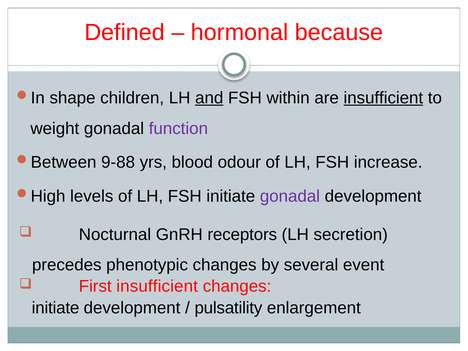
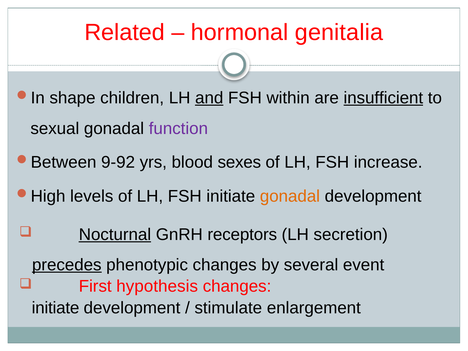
Defined: Defined -> Related (125, 32)
because: because -> genitalia (339, 32)
weight: weight -> sexual (55, 128)
9-88: 9-88 -> 9-92 (118, 162)
odour: odour -> sexes (239, 162)
gonadal colour: purple -> orange (290, 196)
Nocturnal underline: none -> present (115, 234)
precedes underline: none -> present (67, 265)
First insufficient: insufficient -> hypothesis (157, 286)
pulsatility: pulsatility -> stimulate (228, 308)
